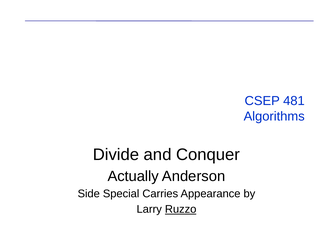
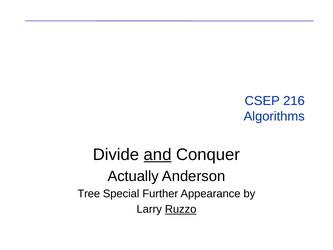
481: 481 -> 216 (294, 101)
and underline: none -> present (158, 154)
Side: Side -> Tree (89, 194)
Carries: Carries -> Further (160, 194)
